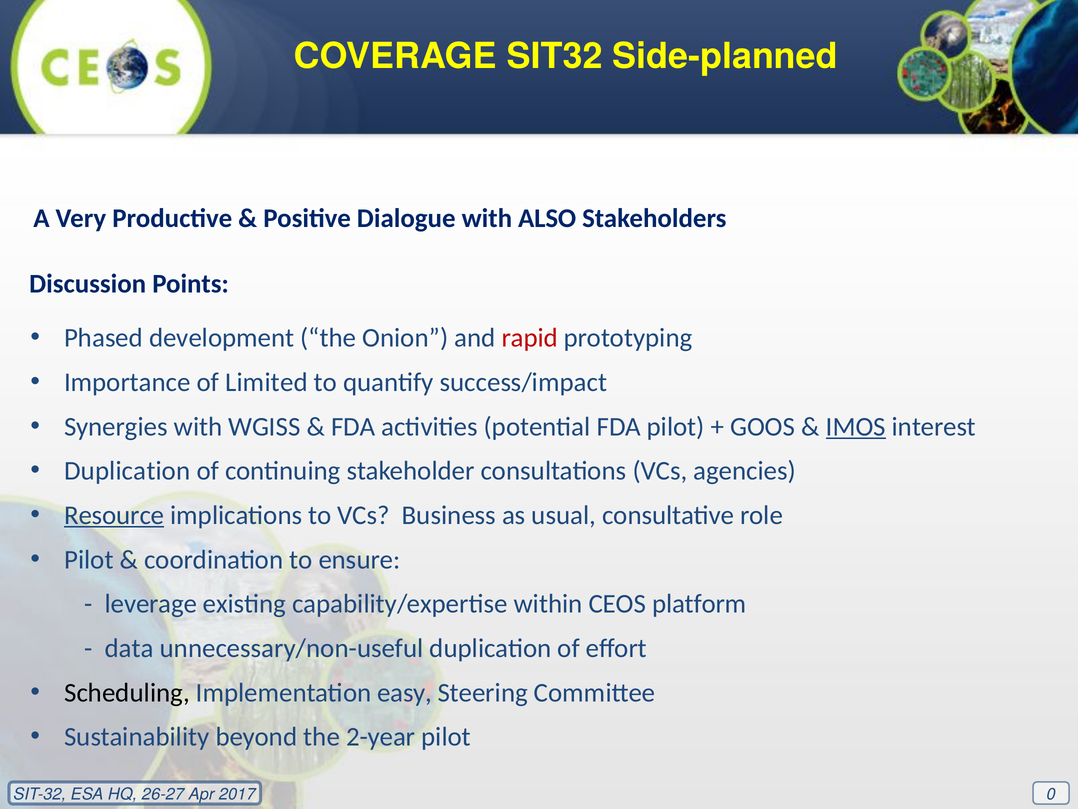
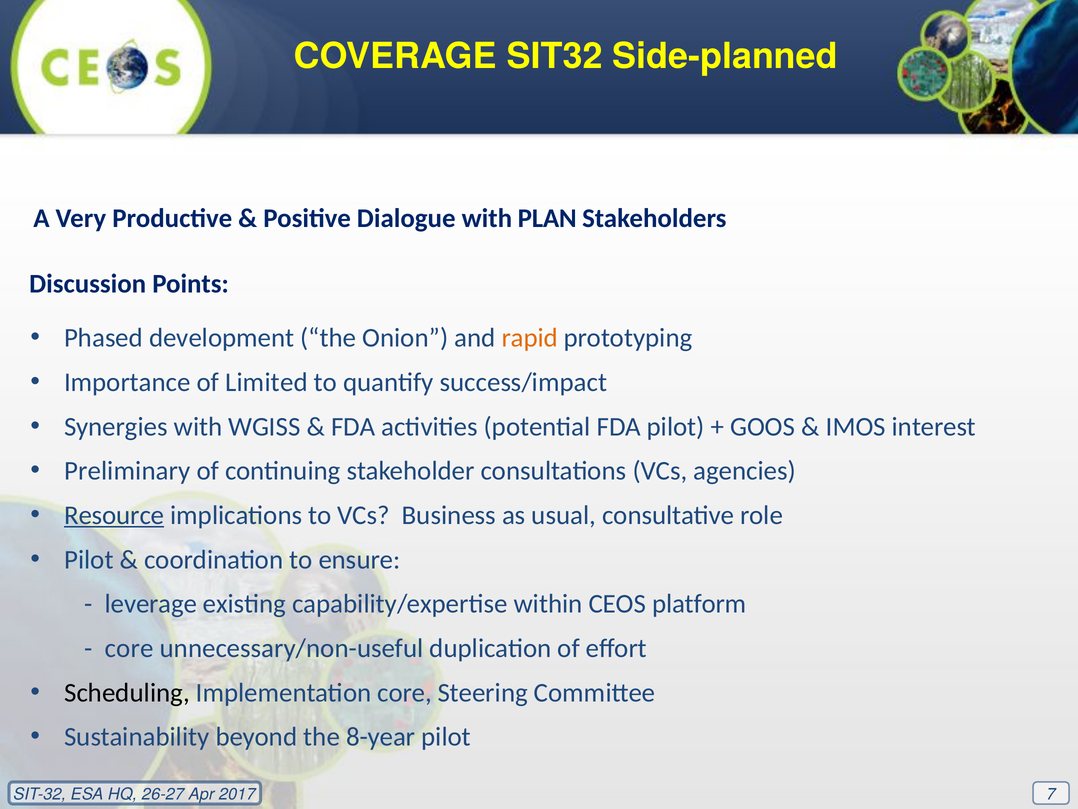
ALSO: ALSO -> PLAN (547, 218)
rapid colour: red -> orange (530, 338)
IMOS underline: present -> none (856, 426)
Duplication: Duplication -> Preliminary (127, 471)
data: data -> core (129, 648)
Implementation easy: easy -> core (405, 692)
2-year: 2-year -> 8-year (381, 736)
0: 0 -> 7 (1051, 794)
